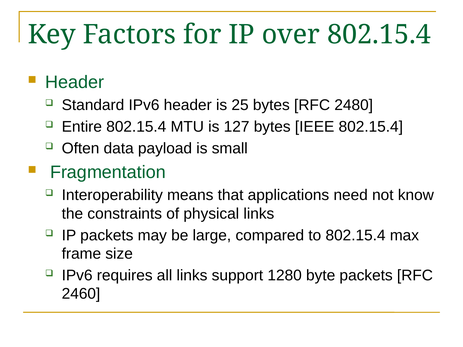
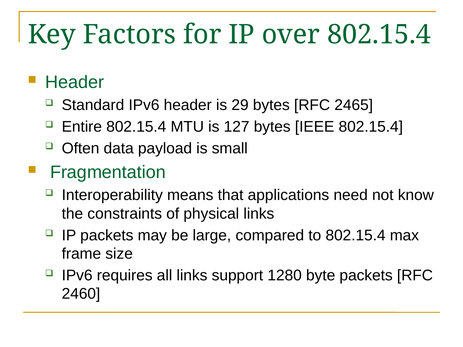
25: 25 -> 29 (240, 105)
2480: 2480 -> 2465 (354, 105)
